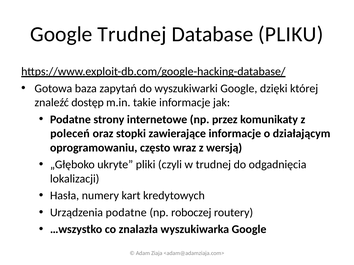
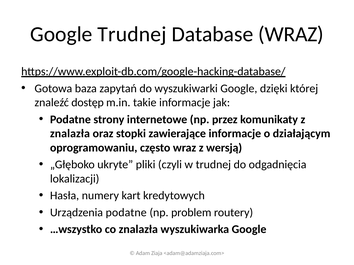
Database PLIKU: PLIKU -> WRAZ (291, 34)
poleceń: poleceń -> znalazła (70, 134)
roboczej: roboczej -> problem (191, 213)
